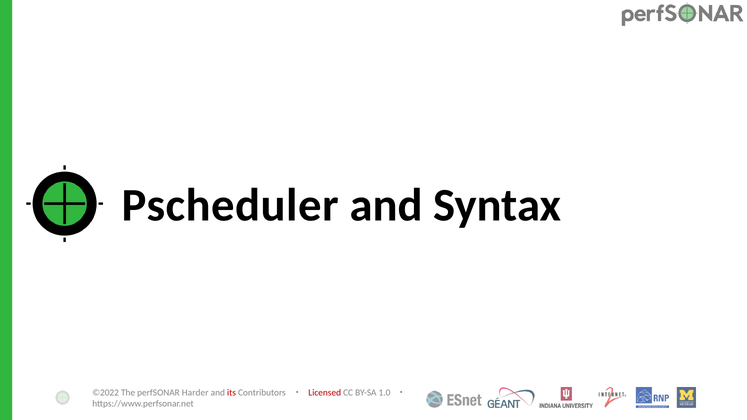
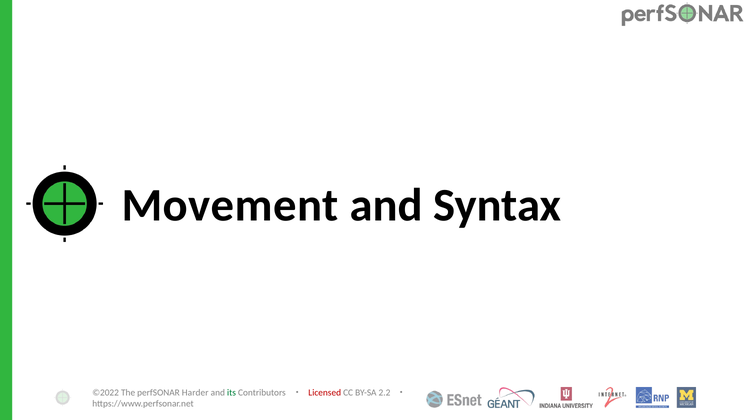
Pscheduler: Pscheduler -> Movement (230, 205)
its colour: red -> green (232, 393)
1.0: 1.0 -> 2.2 (384, 393)
